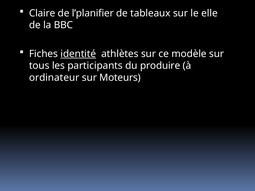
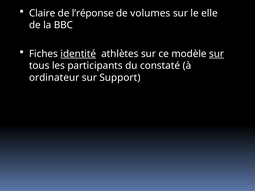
l’planifier: l’planifier -> l’réponse (93, 13)
tableaux: tableaux -> volumes (150, 13)
sur underline: none -> present (217, 54)
produire: produire -> constaté (160, 66)
Moteurs: Moteurs -> Support (120, 78)
